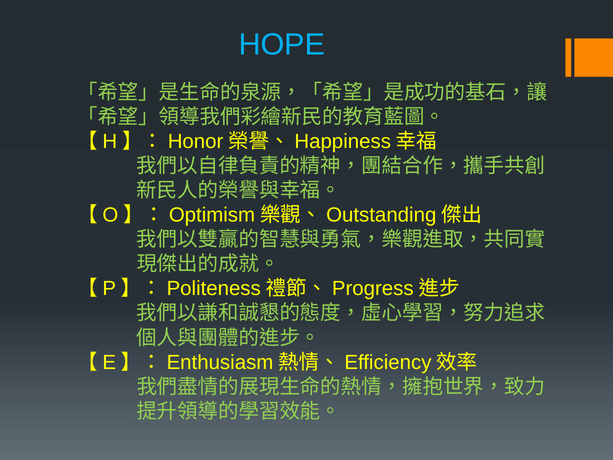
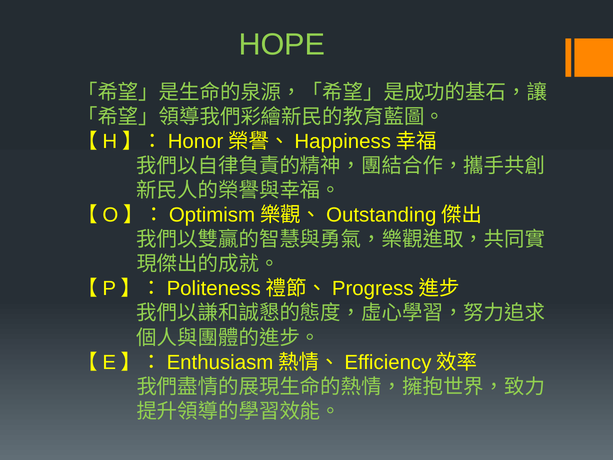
HOPE colour: light blue -> light green (282, 45)
